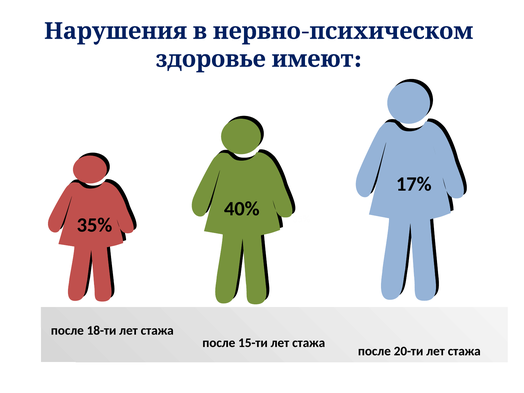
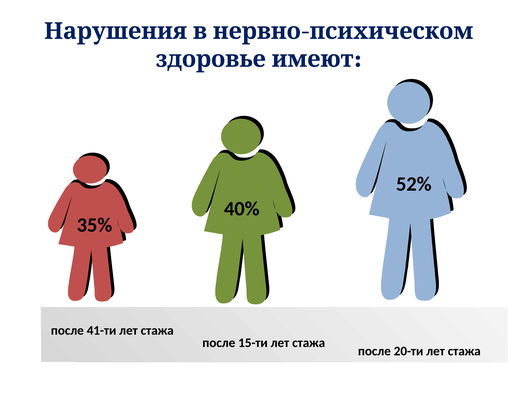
17%: 17% -> 52% (414, 184)
18-ти: 18-ти -> 41-ти (102, 331)
